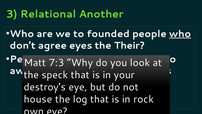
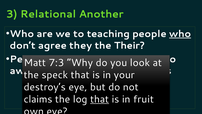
founded: founded -> teaching (108, 34)
eyes: eyes -> they (81, 45)
house: house -> claims (38, 99)
that underline: none -> present (100, 99)
rock: rock -> fruit (144, 99)
